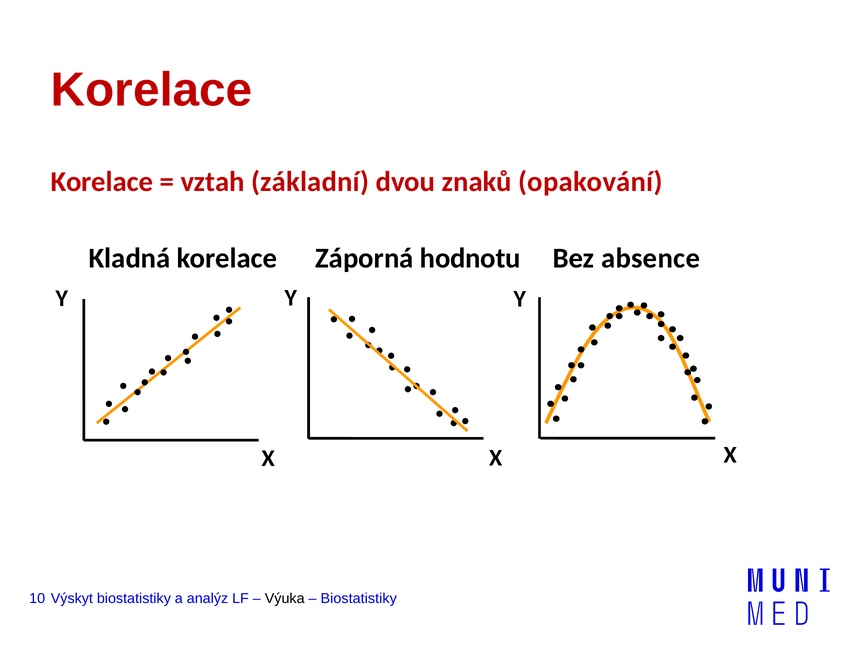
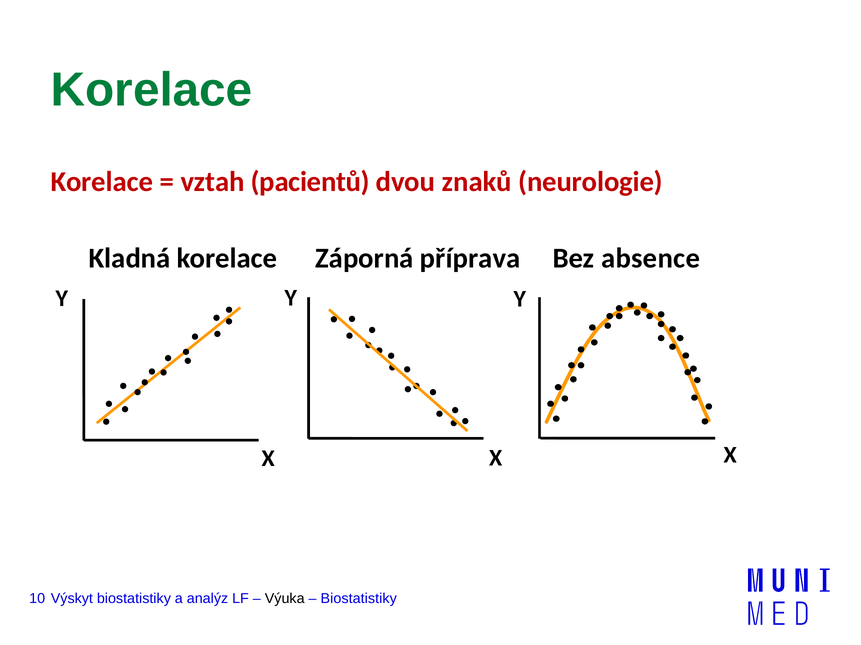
Korelace colour: red -> green (152, 90)
základní: základní -> pacientů (310, 182)
opakování: opakování -> neurologie (591, 182)
hodnotu: hodnotu -> příprava (470, 259)
